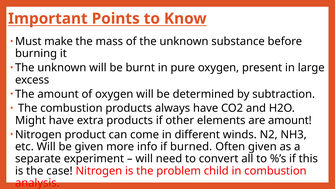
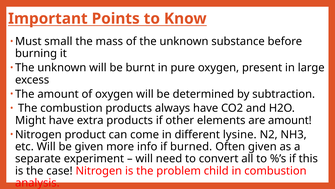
make: make -> small (58, 41)
different winds: winds -> lysine (240, 134)
